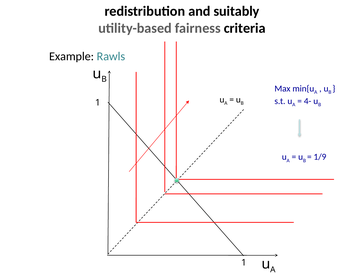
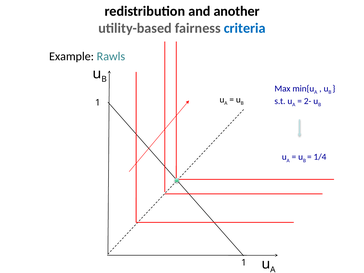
suitably: suitably -> another (237, 11)
criteria colour: black -> blue (245, 28)
4-: 4- -> 2- (308, 101)
1/9: 1/9 -> 1/4 (320, 157)
